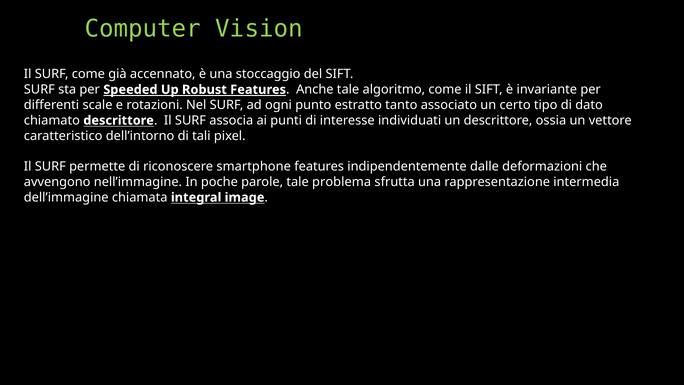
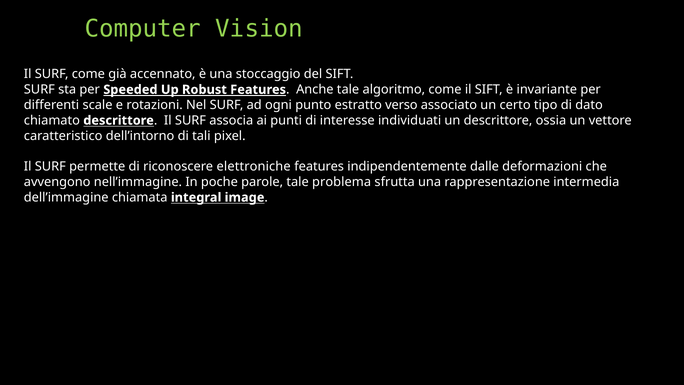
tanto: tanto -> verso (401, 105)
smartphone: smartphone -> elettroniche (254, 167)
